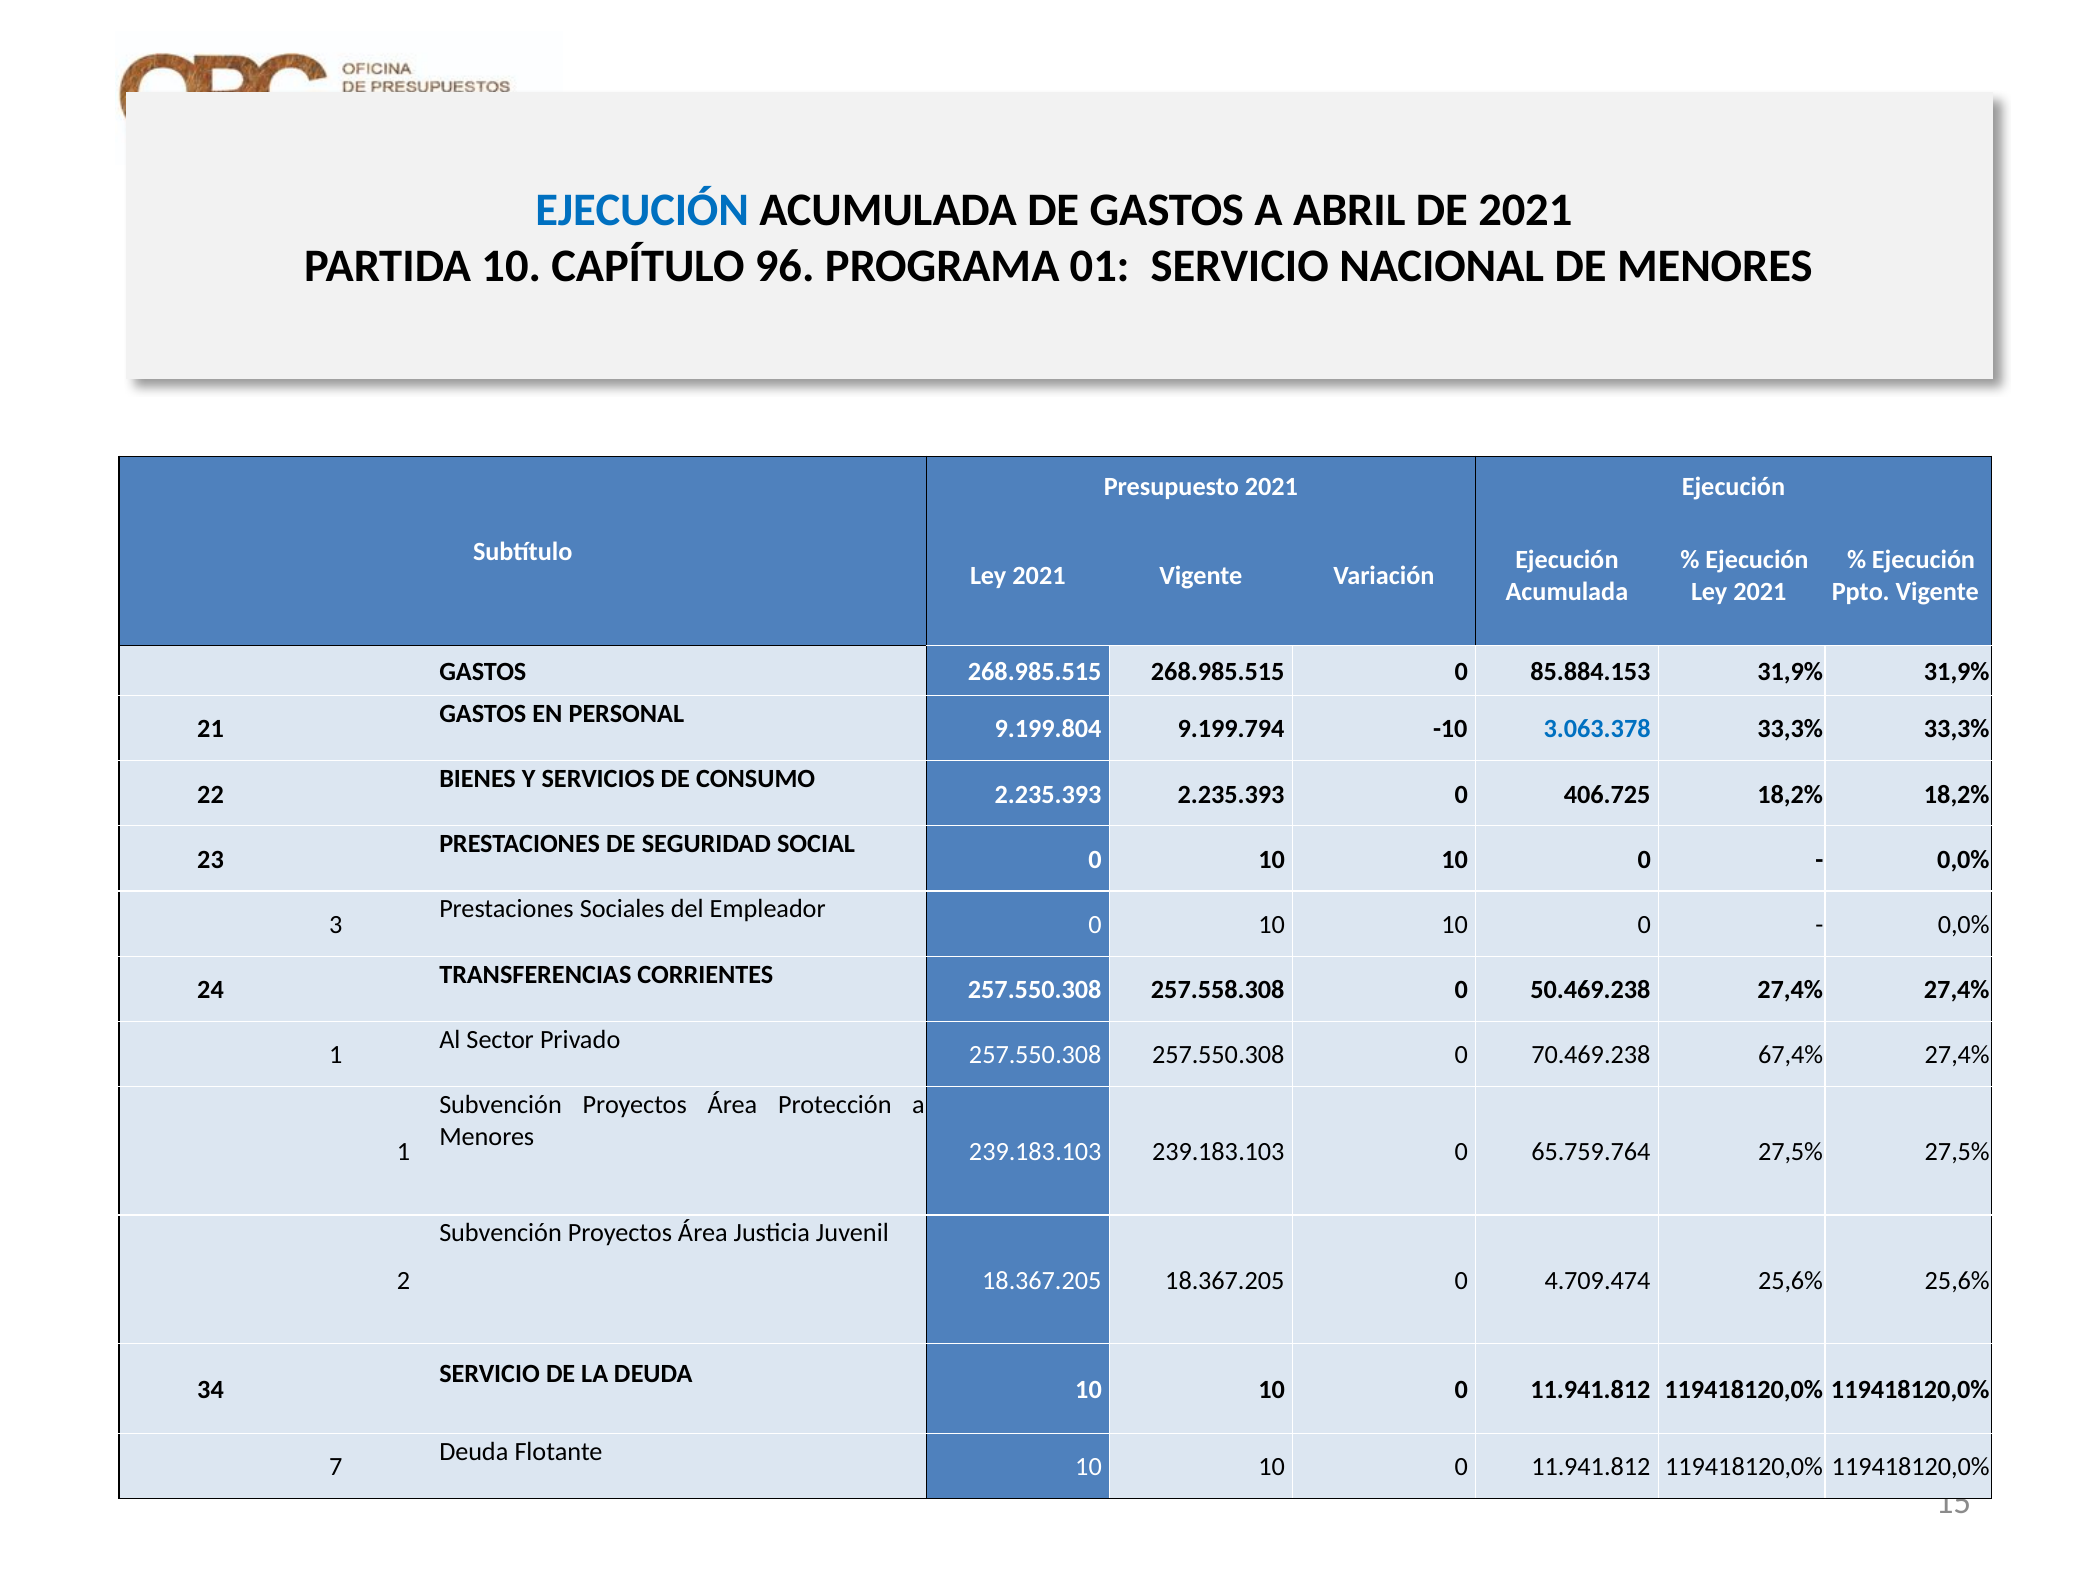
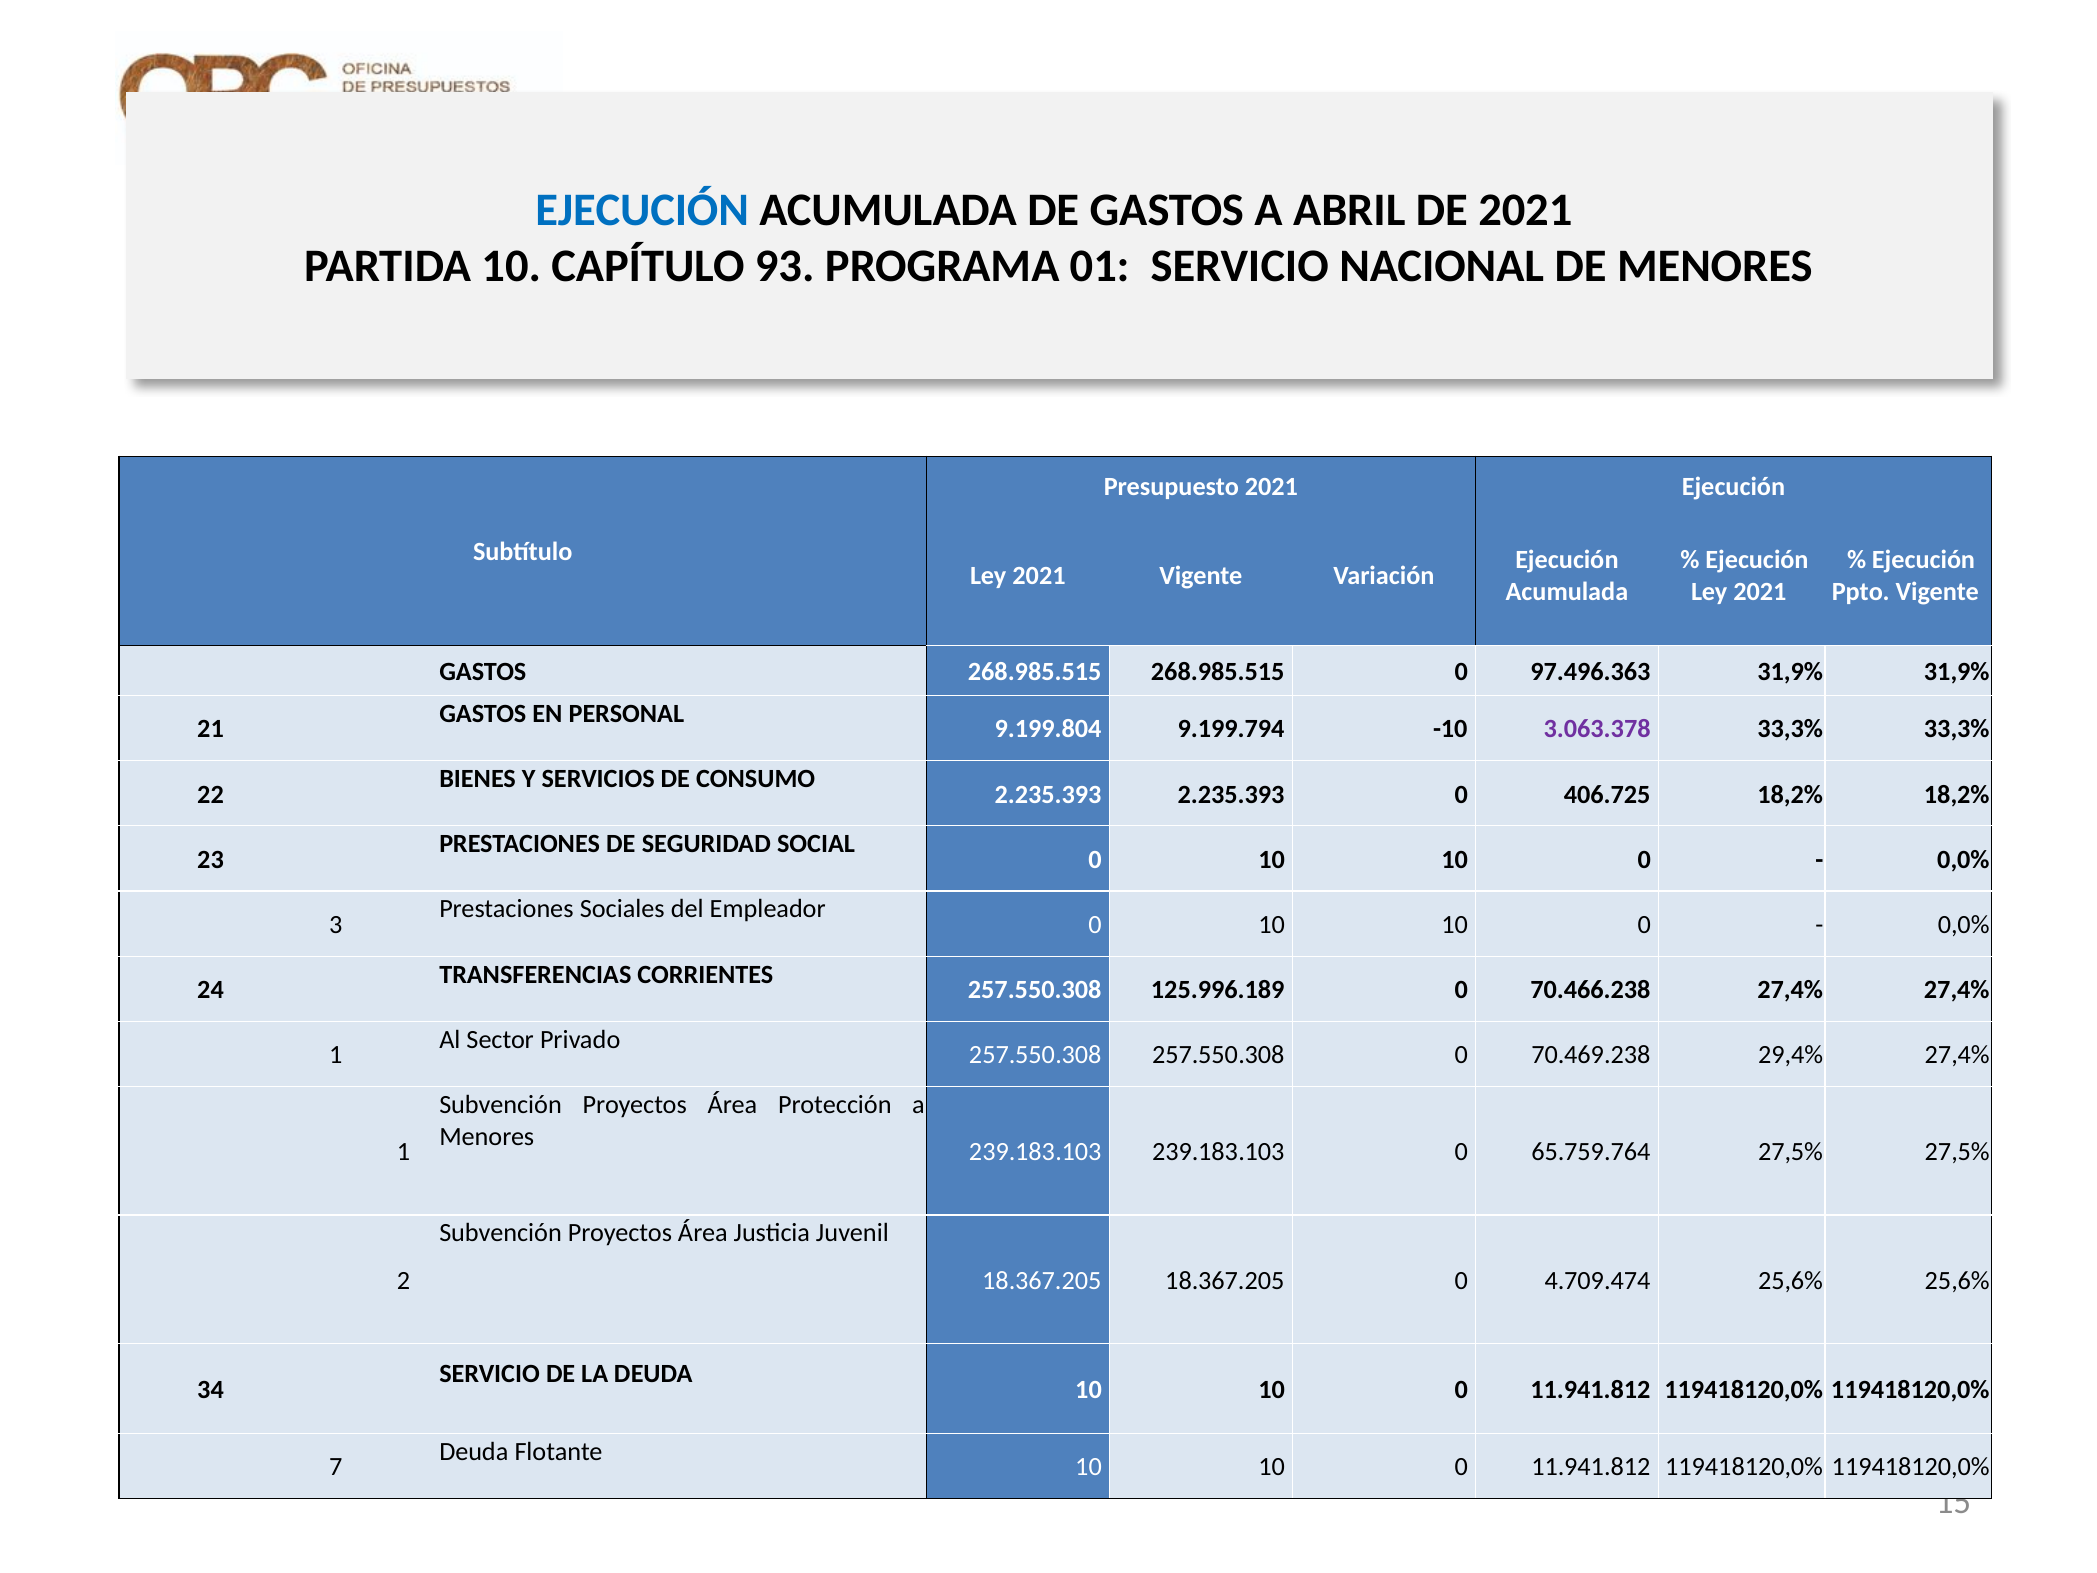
96: 96 -> 93 (785, 266)
85.884.153: 85.884.153 -> 97.496.363 (1590, 672)
3.063.378 colour: blue -> purple (1597, 729)
257.558.308: 257.558.308 -> 125.996.189 (1218, 990)
50.469.238: 50.469.238 -> 70.466.238 (1590, 990)
67,4%: 67,4% -> 29,4% (1791, 1055)
